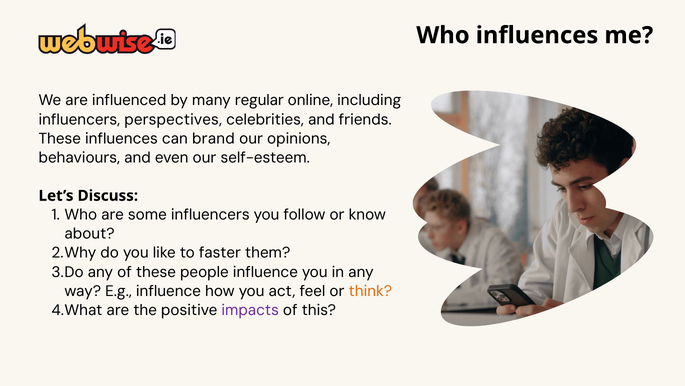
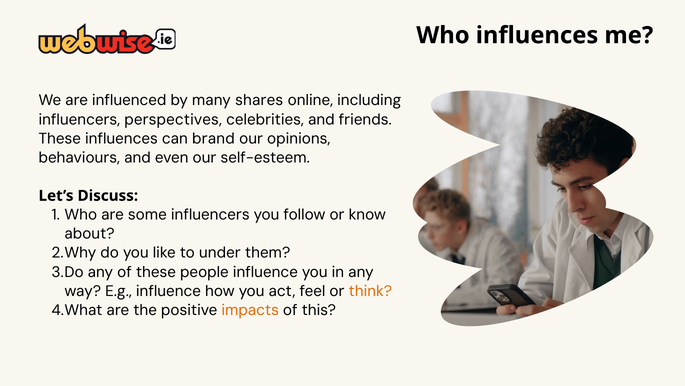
regular: regular -> shares (259, 100)
faster: faster -> under (220, 252)
impacts colour: purple -> orange (250, 310)
